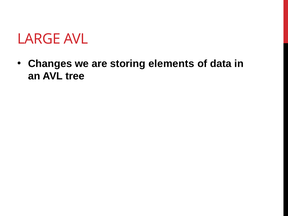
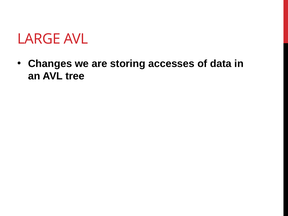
elements: elements -> accesses (171, 64)
